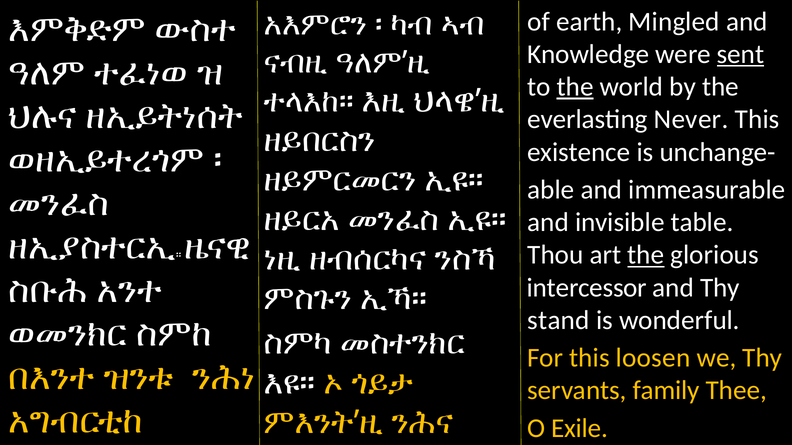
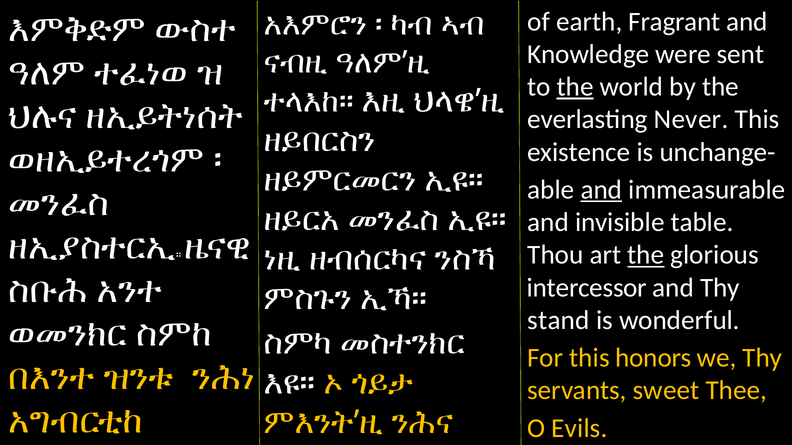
Mingled: Mingled -> Fragrant (674, 22)
sent underline: present -> none (740, 54)
and underline: none -> present (601, 190)
loosen: loosen -> honors (653, 358)
family: family -> sweet (666, 391)
Exile: Exile -> Evils (579, 429)
